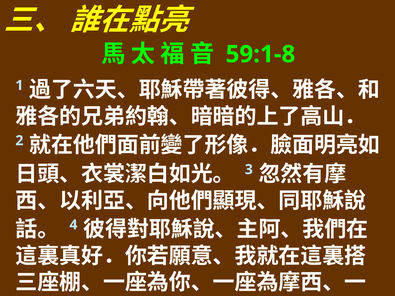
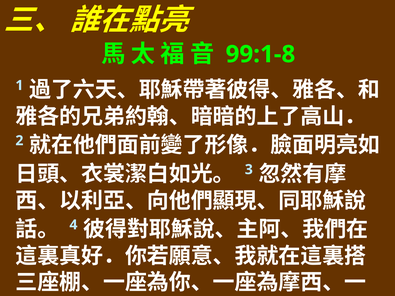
59:1-8: 59:1-8 -> 99:1-8 (260, 54)
